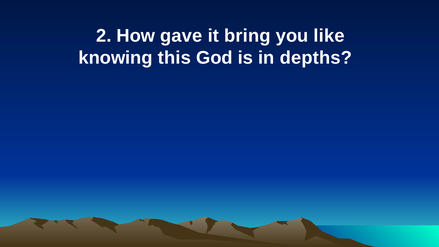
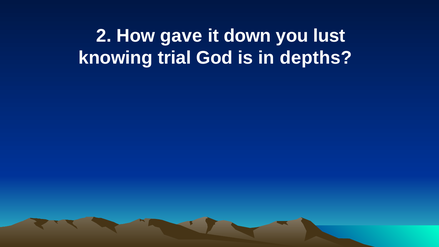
bring: bring -> down (248, 36)
like: like -> lust (329, 36)
this: this -> trial (174, 58)
